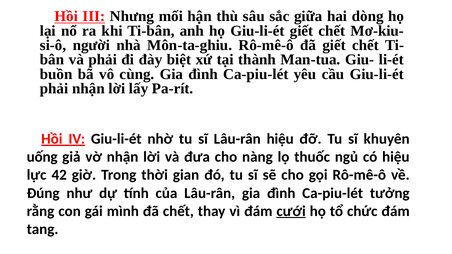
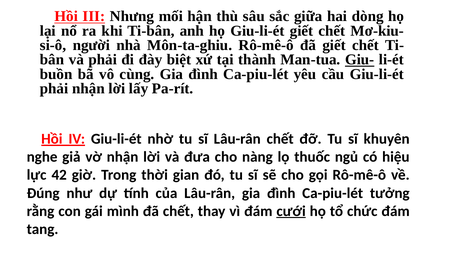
Giu- underline: none -> present (360, 60)
Lâu-rân hiệu: hiệu -> chết (280, 139)
uống: uống -> nghe (42, 157)
